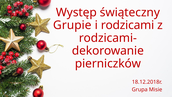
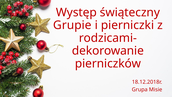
rodzicami: rodzicami -> pierniczki (127, 25)
